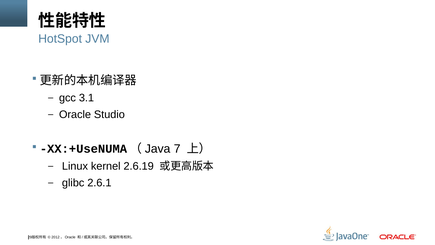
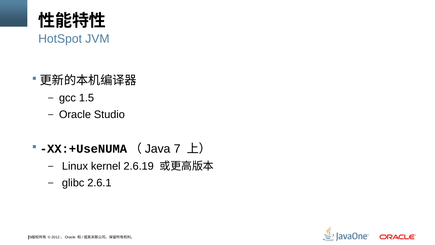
3.1: 3.1 -> 1.5 (86, 98)
